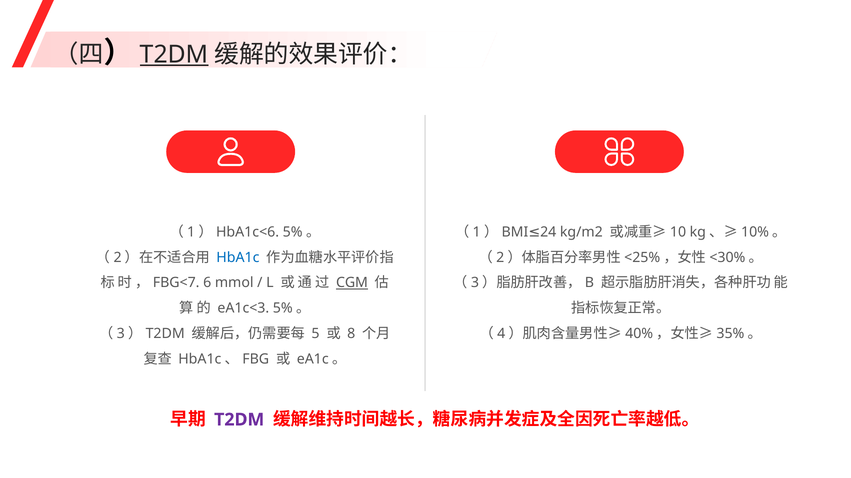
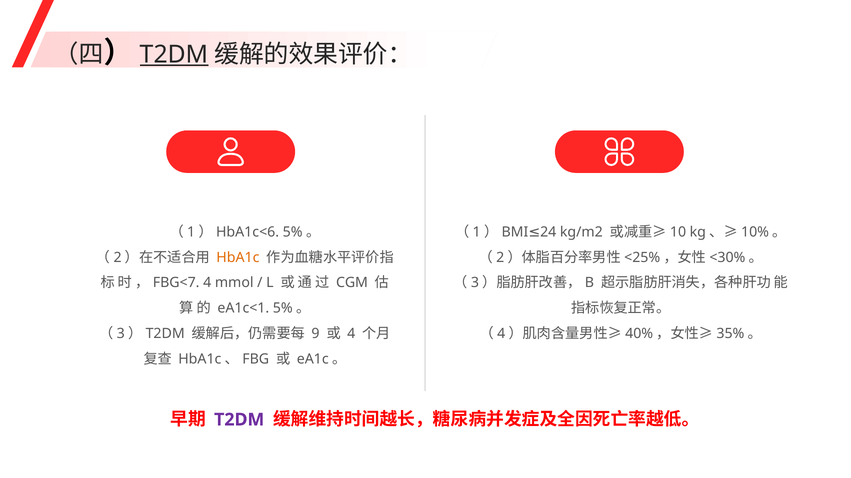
HbA1c colour: blue -> orange (238, 258)
，FBG<7 6: 6 -> 4 (207, 283)
CGM underline: present -> none (352, 283)
eA1c<3: eA1c<3 -> eA1c<1 (243, 309)
5: 5 -> 9 (316, 334)
8: 8 -> 4 (351, 334)
